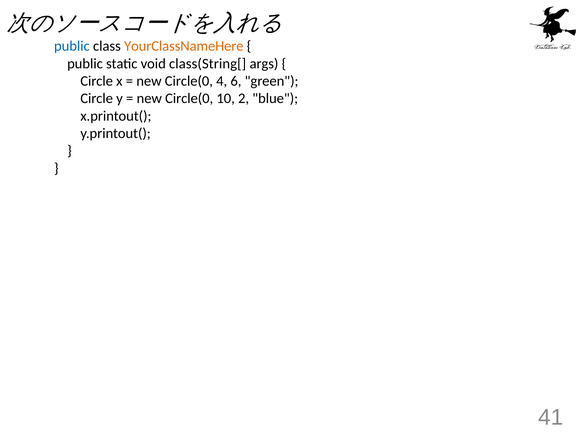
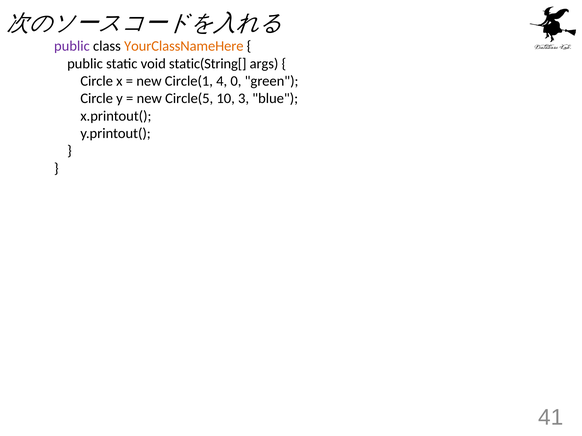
public colour: blue -> purple (72, 46)
class(String[: class(String[ -> static(String[ (208, 64)
Circle(0: Circle(0 -> Circle(1 (189, 81)
6: 6 -> 0 (236, 81)
Circle(0: Circle(0 -> Circle(5 (189, 99)
2: 2 -> 3 (244, 99)
